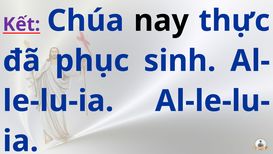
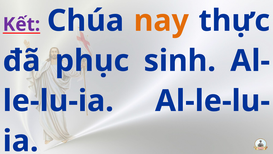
nay colour: black -> orange (161, 21)
